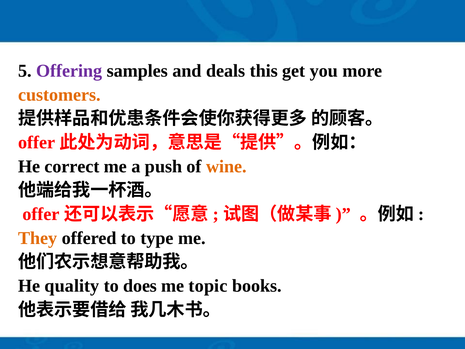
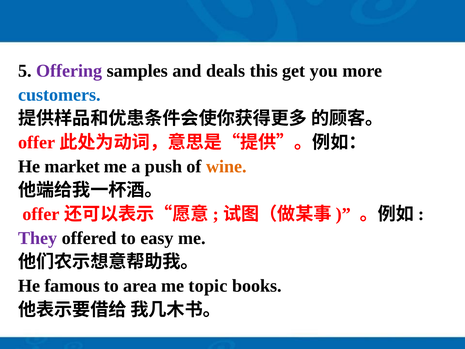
customers colour: orange -> blue (59, 95)
correct: correct -> market (72, 166)
They colour: orange -> purple (38, 238)
type: type -> easy (157, 238)
quality: quality -> famous (72, 286)
does: does -> area (140, 286)
